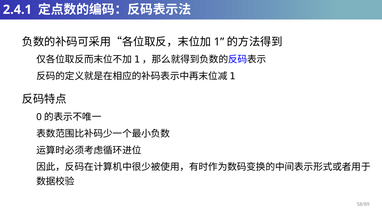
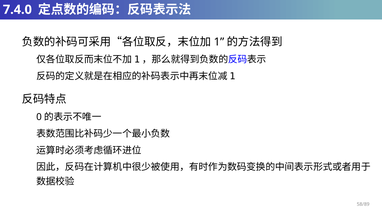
2.4.1: 2.4.1 -> 7.4.0 (17, 10)
